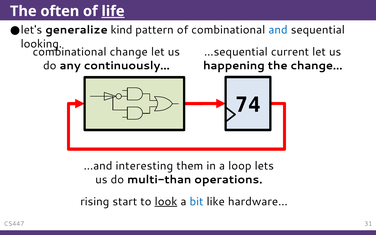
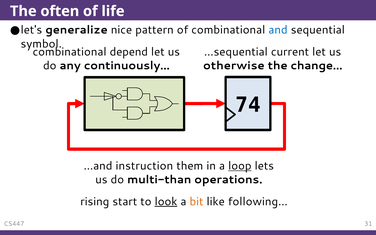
life underline: present -> none (113, 11)
kind: kind -> nice (121, 30)
looking: looking -> symbol (41, 44)
change: change -> depend (129, 52)
happening: happening -> otherwise (234, 66)
interesting: interesting -> instruction (144, 166)
loop underline: none -> present (240, 166)
bit colour: blue -> orange (196, 201)
hardware…: hardware… -> following… (258, 201)
